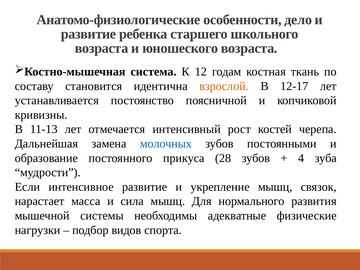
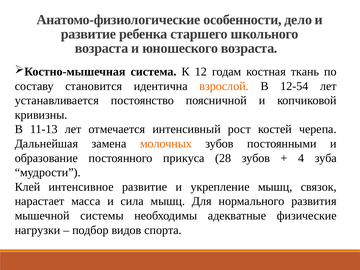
12-17: 12-17 -> 12-54 (294, 86)
молочных colour: blue -> orange (166, 144)
Если: Если -> Клей (27, 187)
